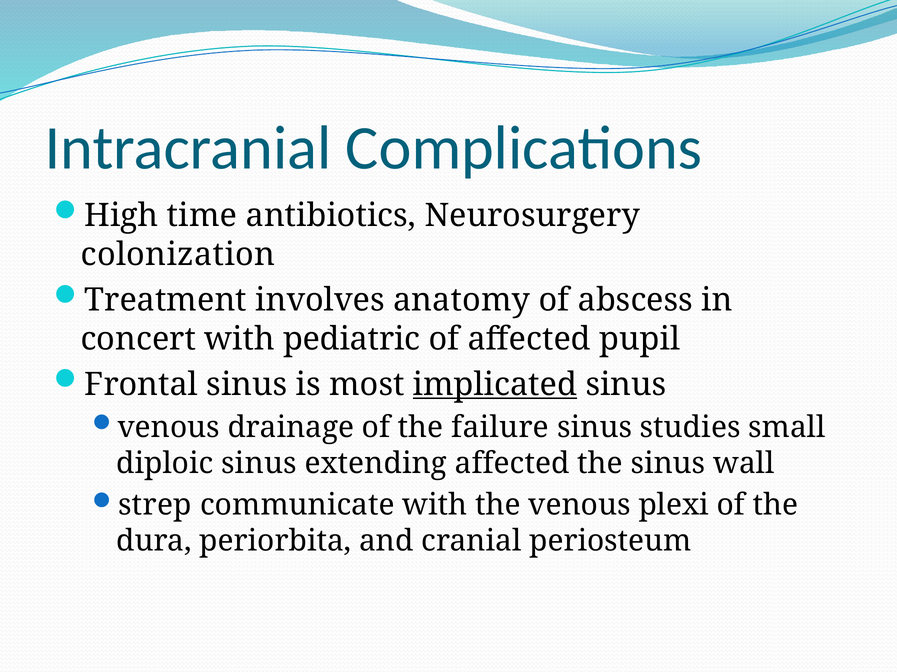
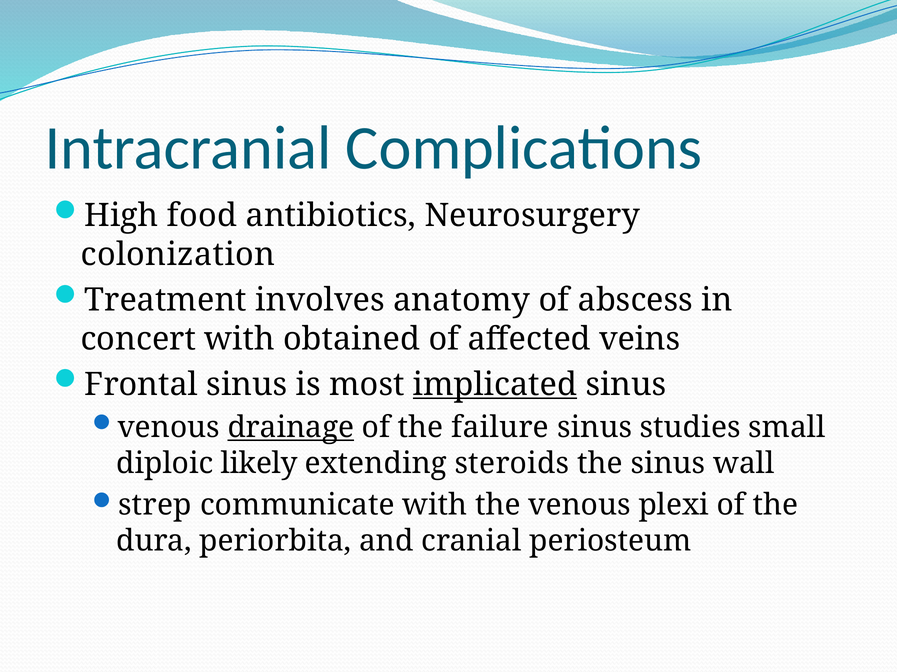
time: time -> food (202, 216)
pediatric: pediatric -> obtained (352, 339)
pupil: pupil -> veins (640, 339)
drainage underline: none -> present (291, 428)
diploic sinus: sinus -> likely (259, 464)
extending affected: affected -> steroids (512, 464)
